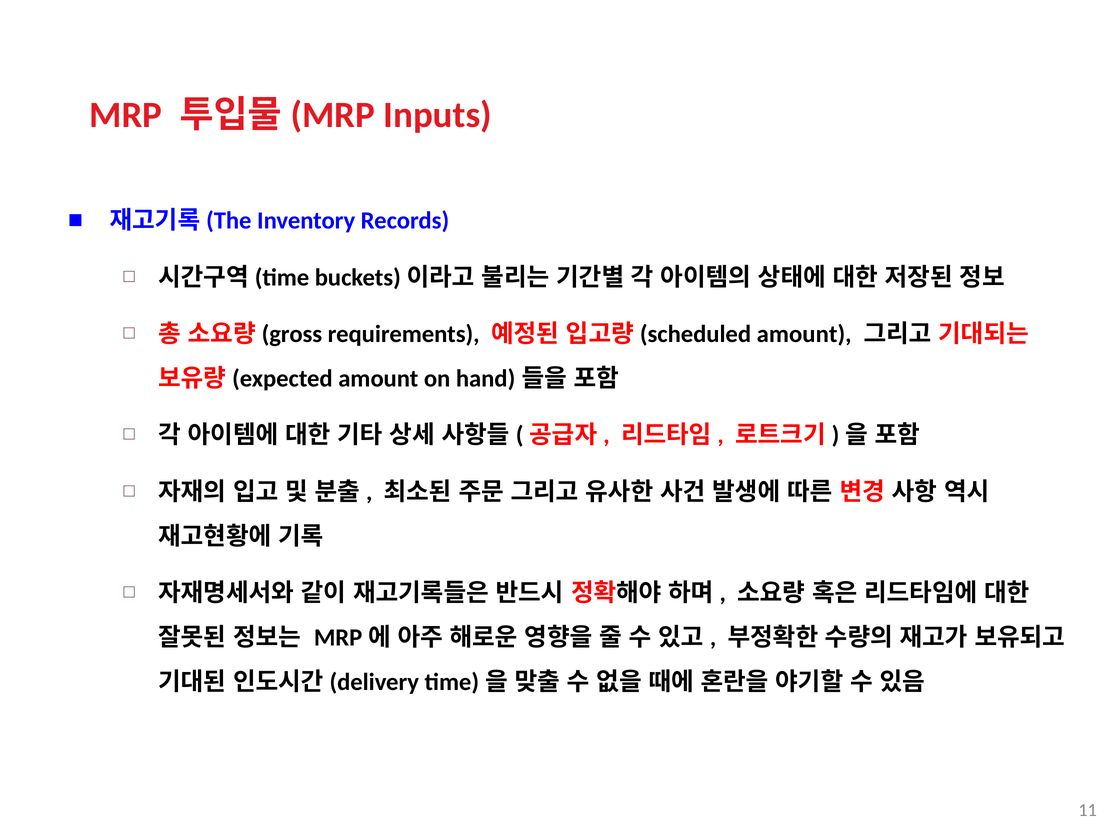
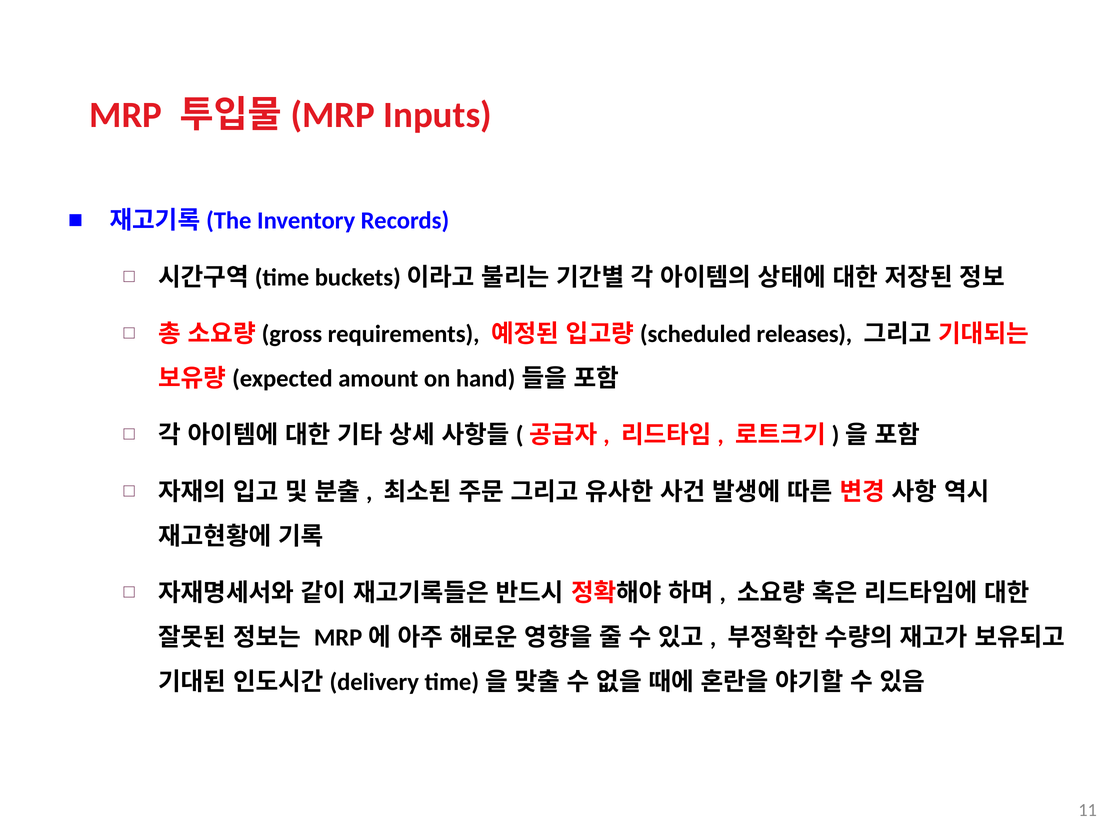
amount: amount -> releases (804, 334)
